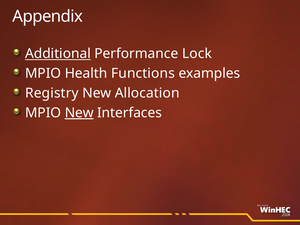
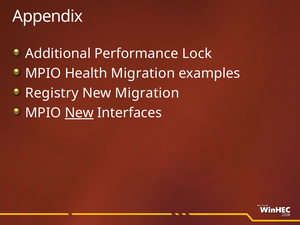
Additional underline: present -> none (58, 54)
Health Functions: Functions -> Migration (143, 73)
New Allocation: Allocation -> Migration (147, 93)
